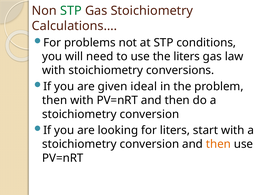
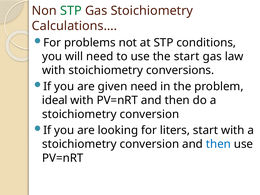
the liters: liters -> start (187, 56)
given ideal: ideal -> need (144, 86)
then: then -> ideal (55, 100)
then colour: orange -> blue (218, 144)
